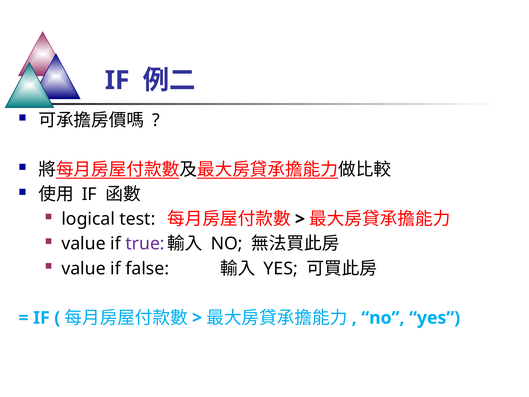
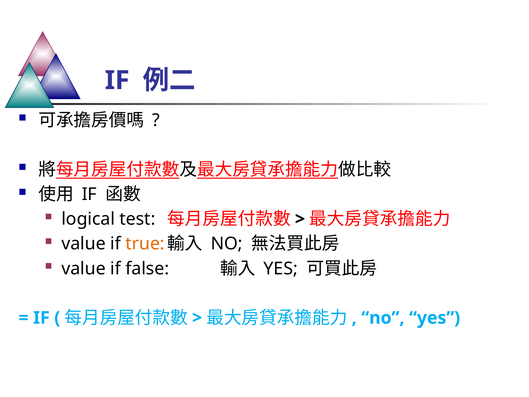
true colour: purple -> orange (145, 244)
